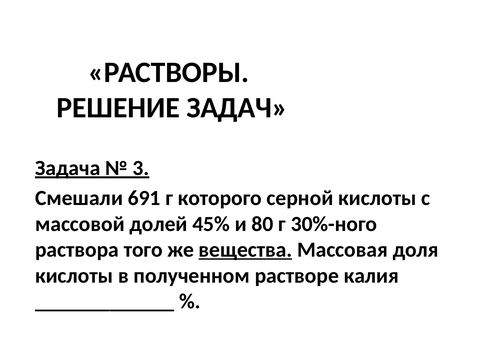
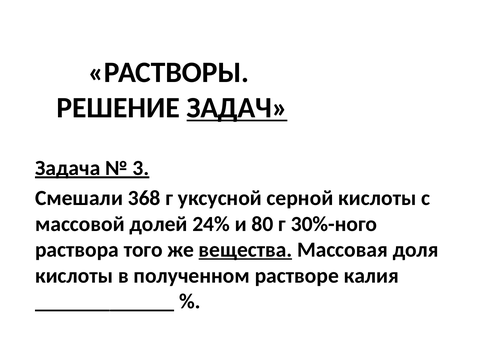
ЗАДАЧ underline: none -> present (237, 108)
691: 691 -> 368 (144, 198)
которого: которого -> уксусной (220, 198)
45%: 45% -> 24% (211, 224)
